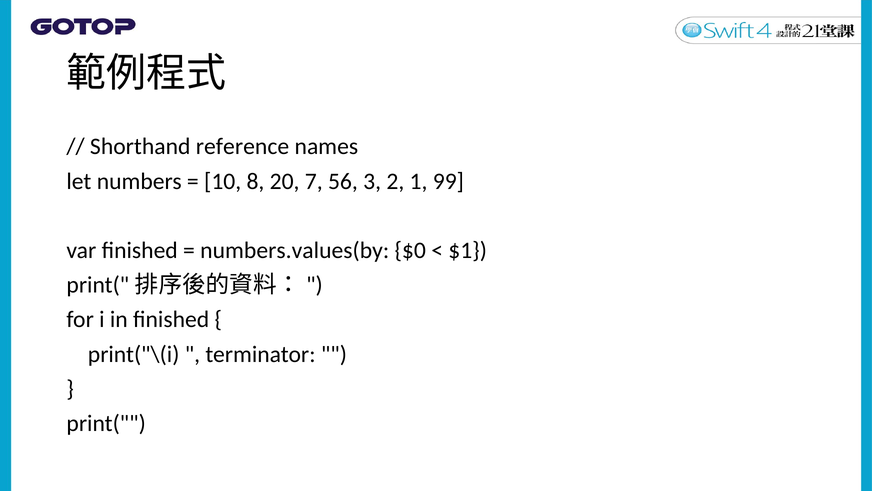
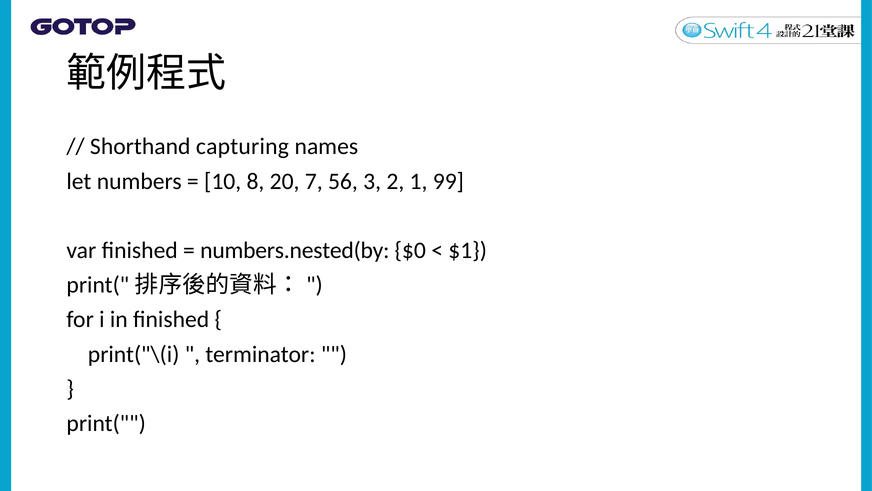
reference: reference -> capturing (242, 146)
numbers.values(by: numbers.values(by -> numbers.nested(by (295, 250)
